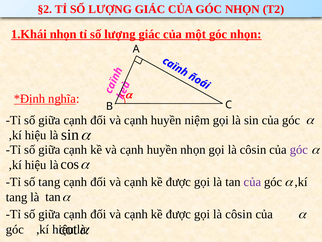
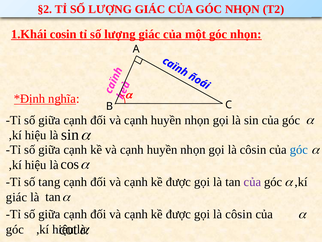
1.Khái nhọn: nhọn -> cosin (63, 34)
niệm: niệm -> nhọn (197, 120)
góc colour: purple -> blue (299, 150)
tang: tang -> giác (17, 197)
